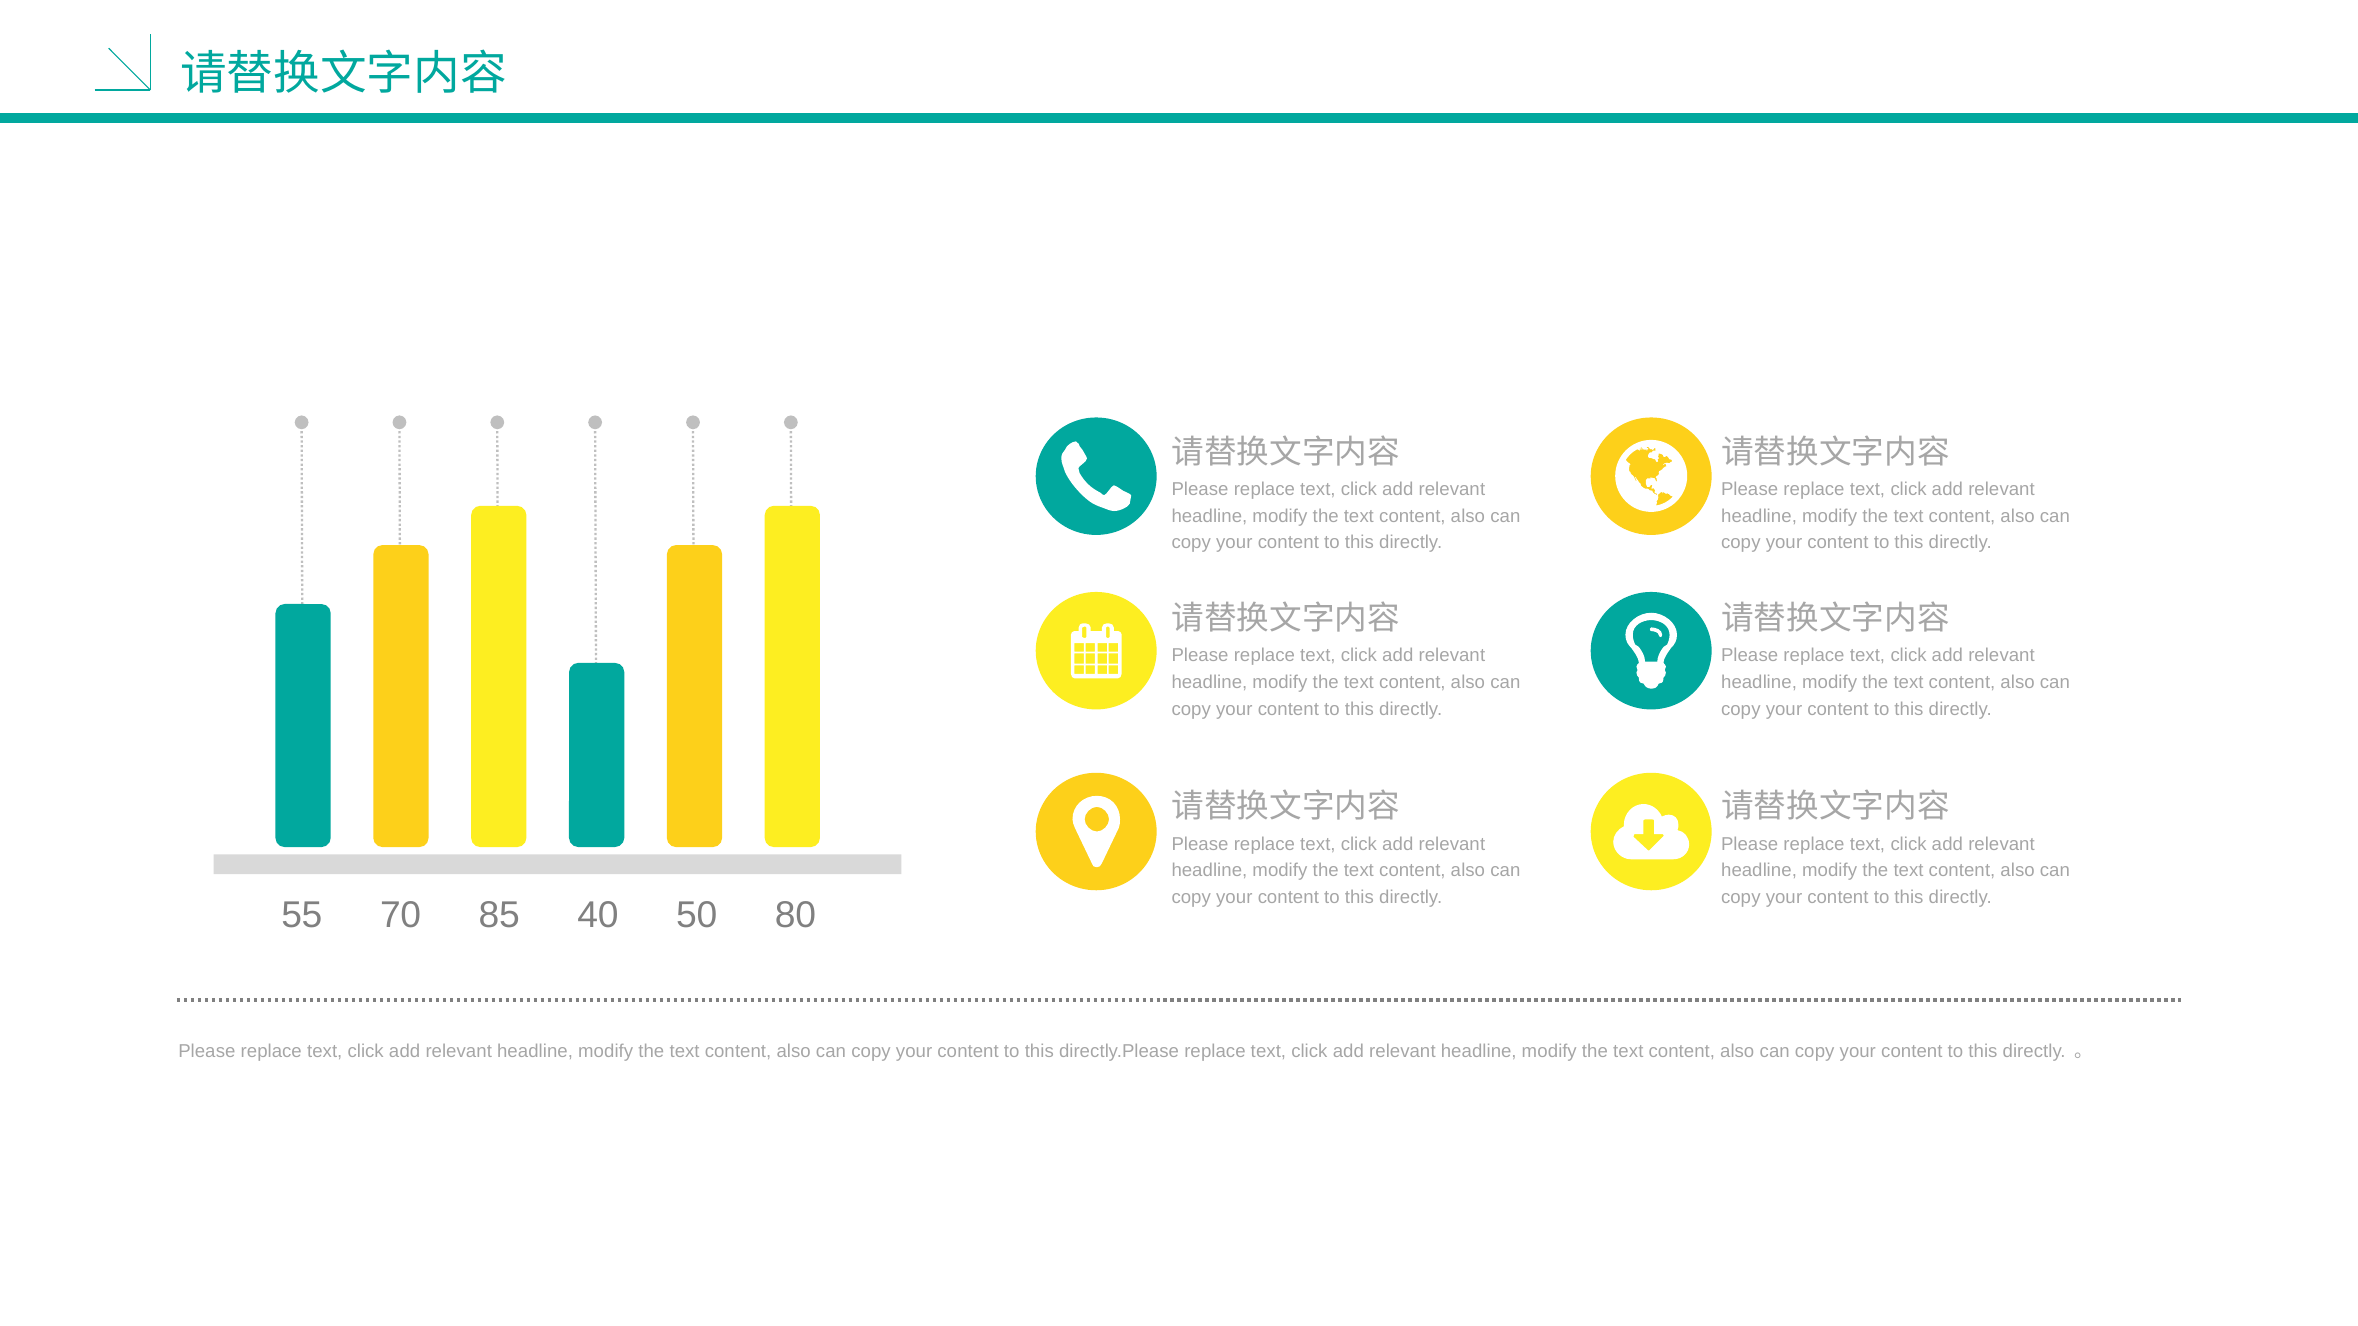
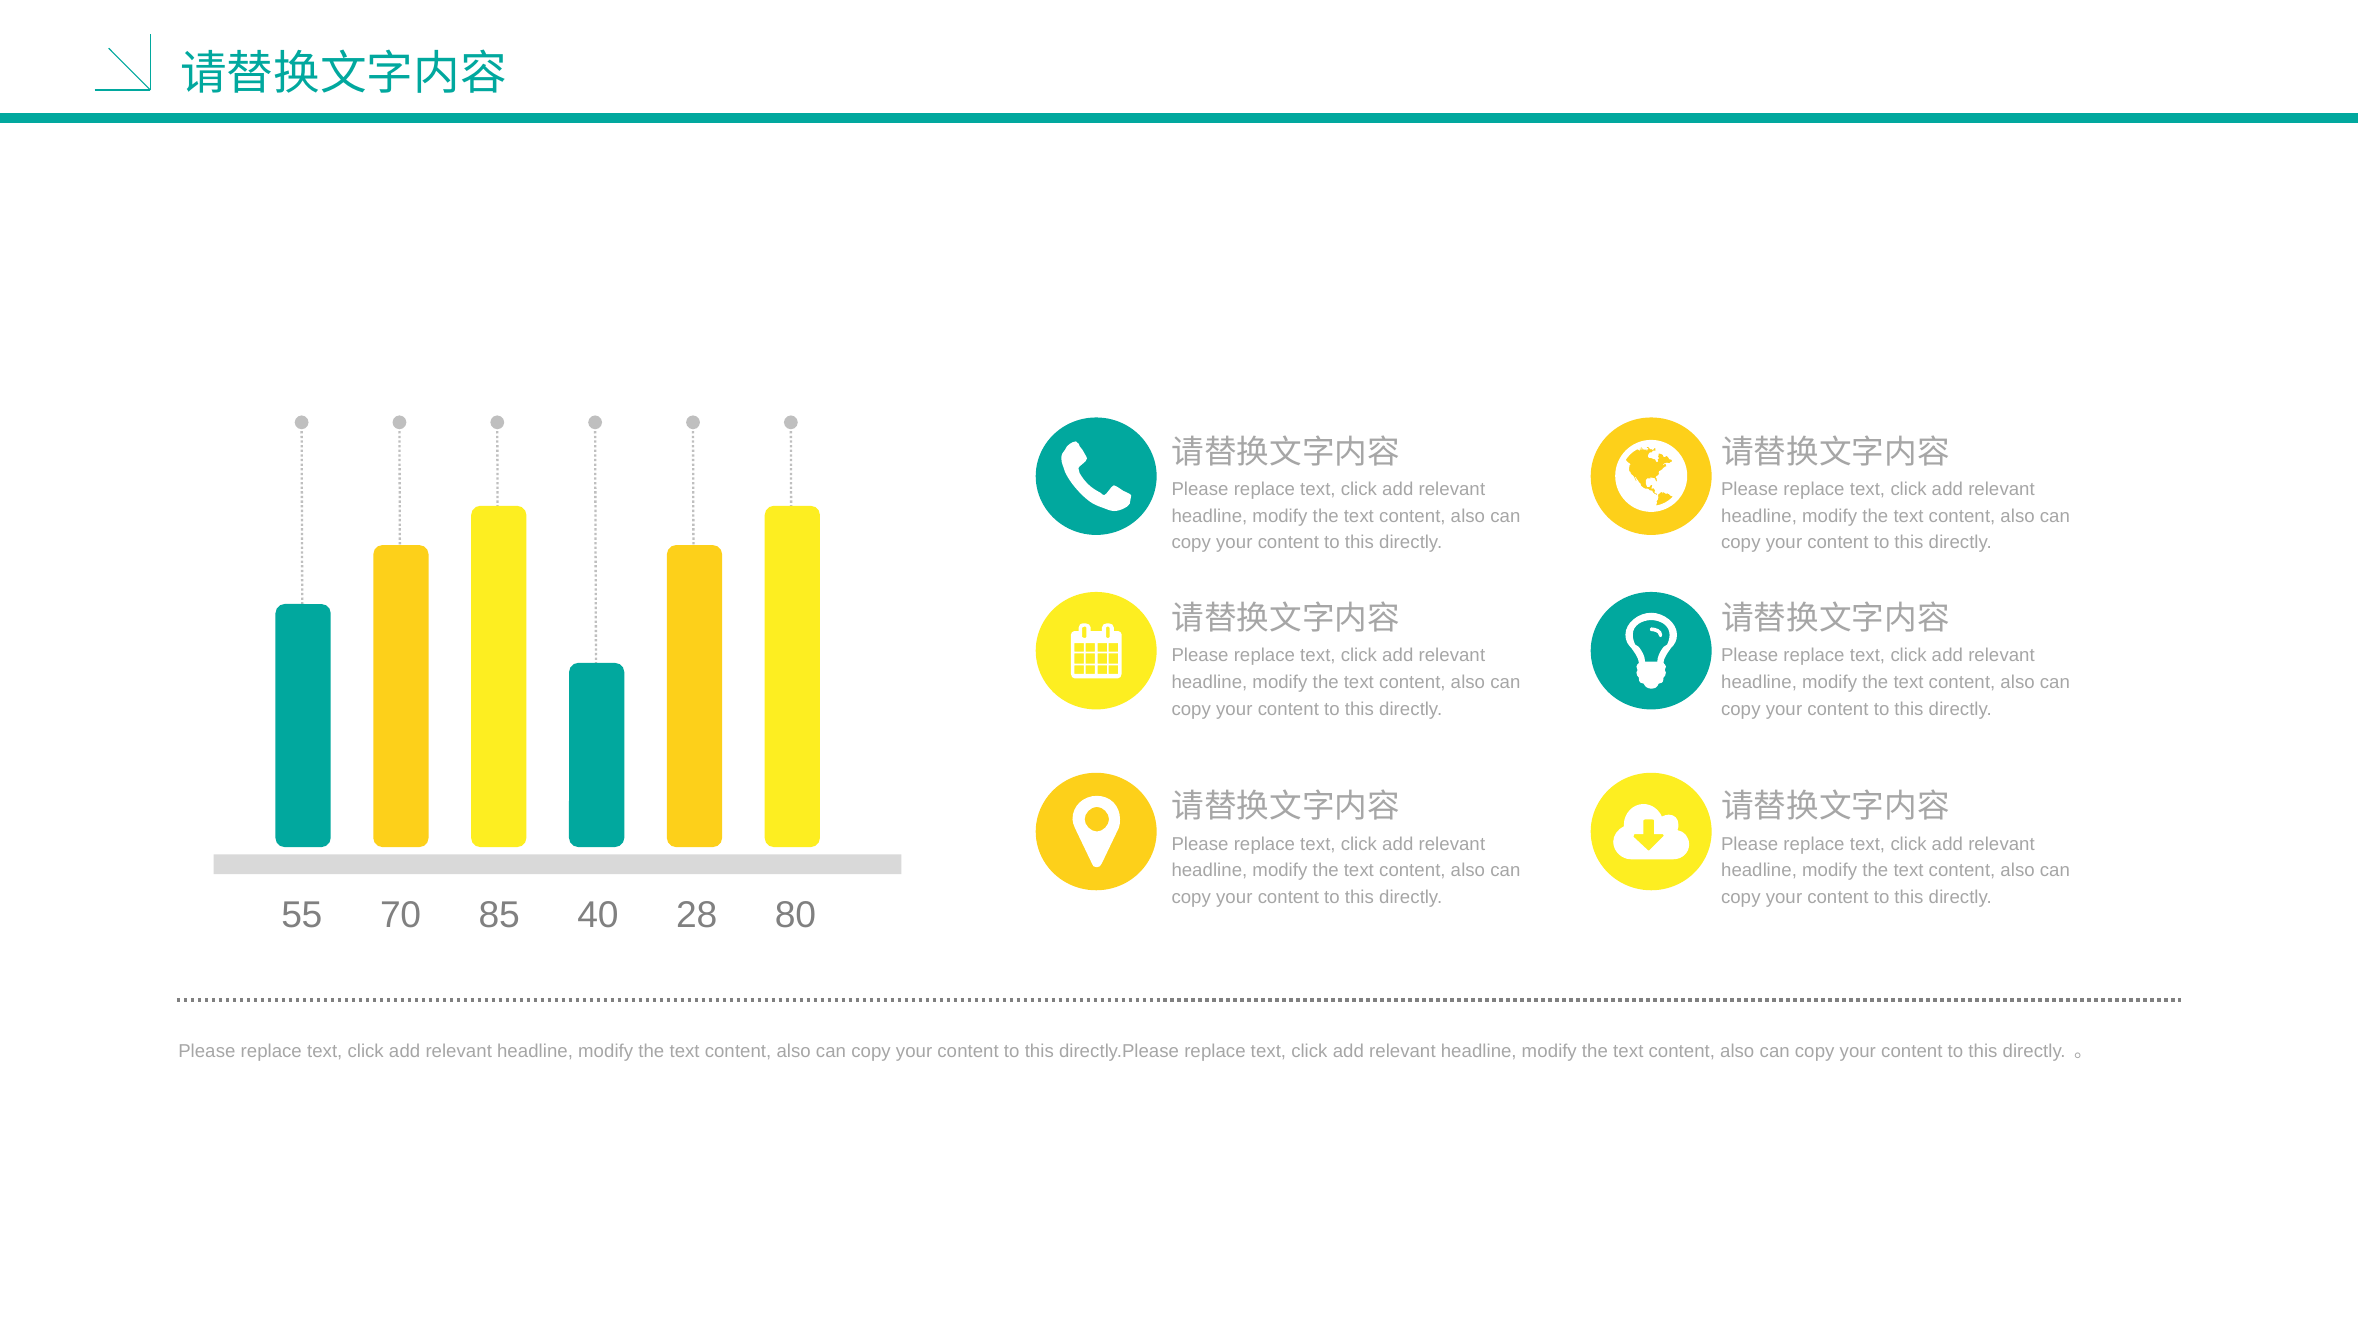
50: 50 -> 28 (697, 916)
